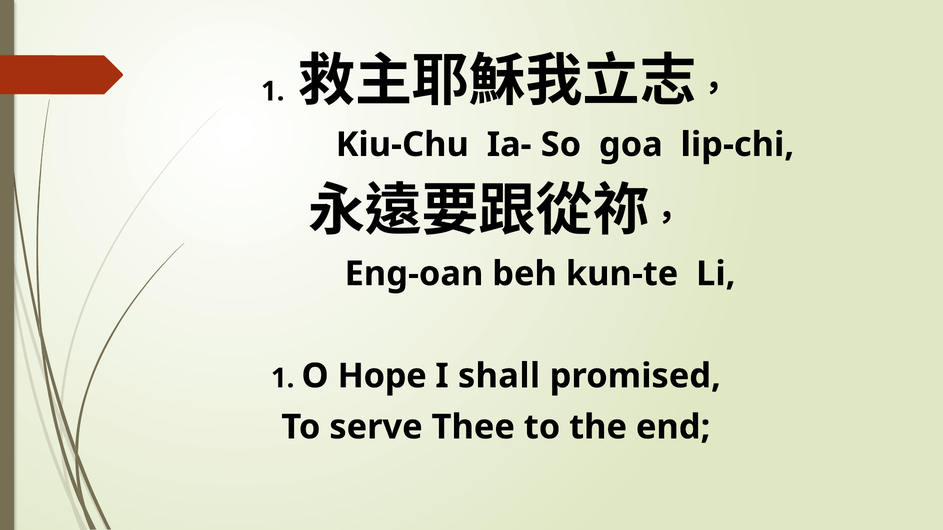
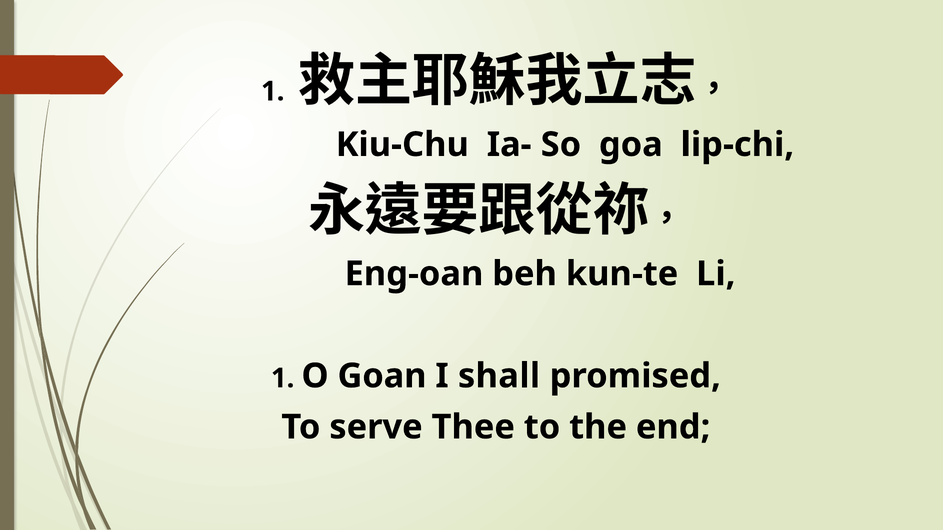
Hope: Hope -> Goan (382, 376)
